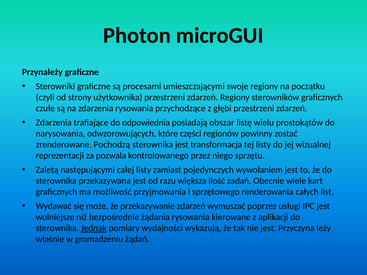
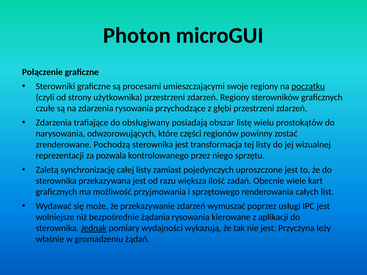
Przynależy: Przynależy -> Połączenie (42, 72)
początku underline: none -> present (308, 86)
odpowiednia: odpowiednia -> obsługiwany (146, 123)
następującymi: następującymi -> synchronizację (88, 170)
wywołaniem: wywołaniem -> uproszczone (259, 170)
